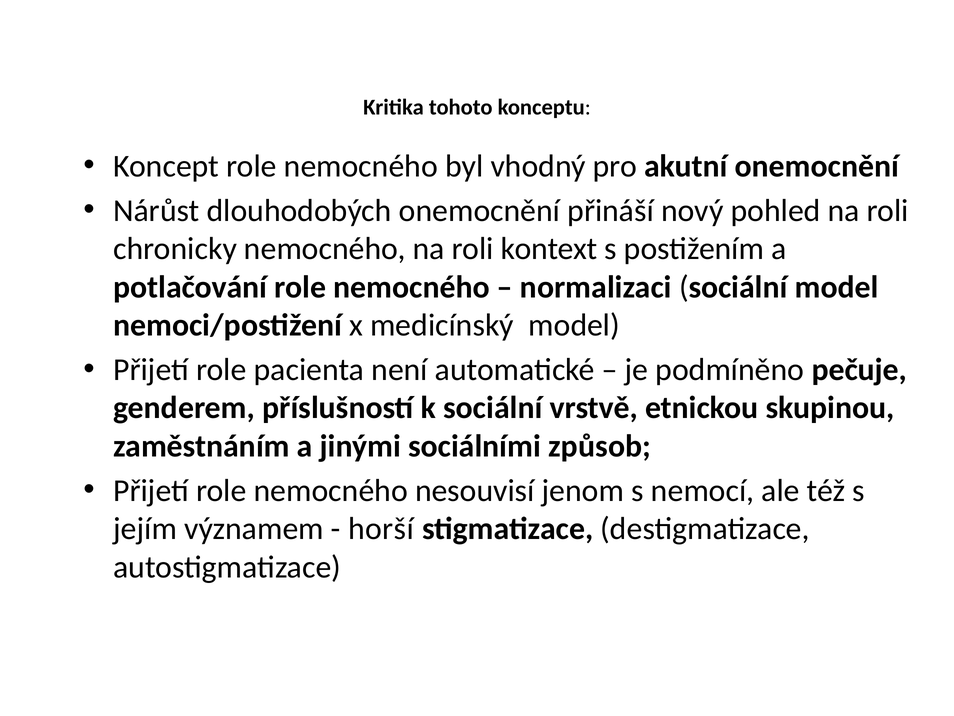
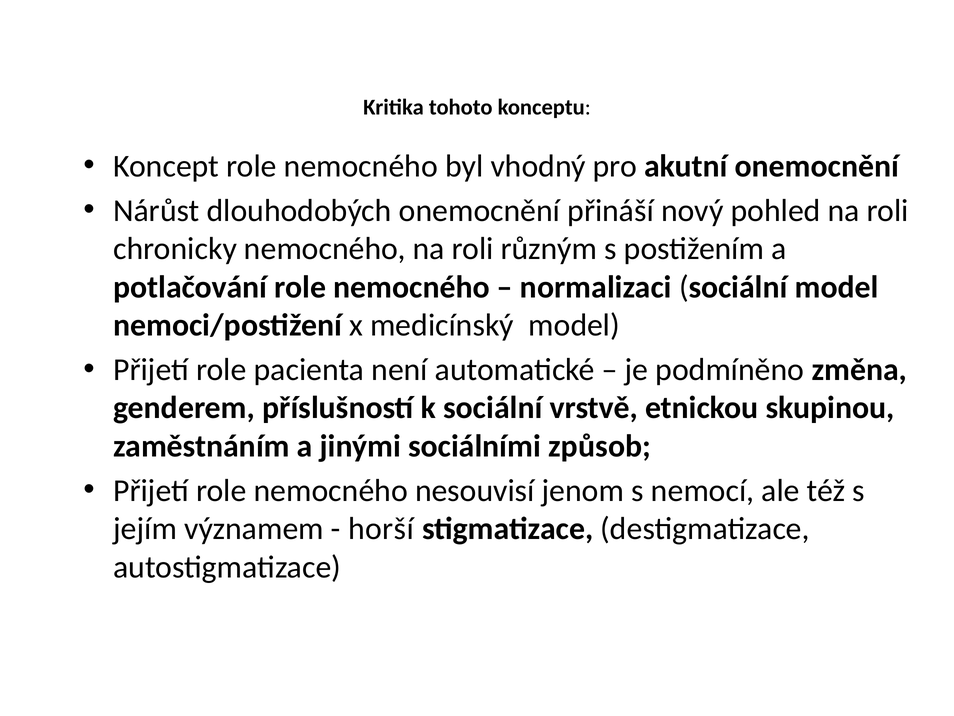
kontext: kontext -> různým (549, 249)
pečuje: pečuje -> změna (859, 370)
